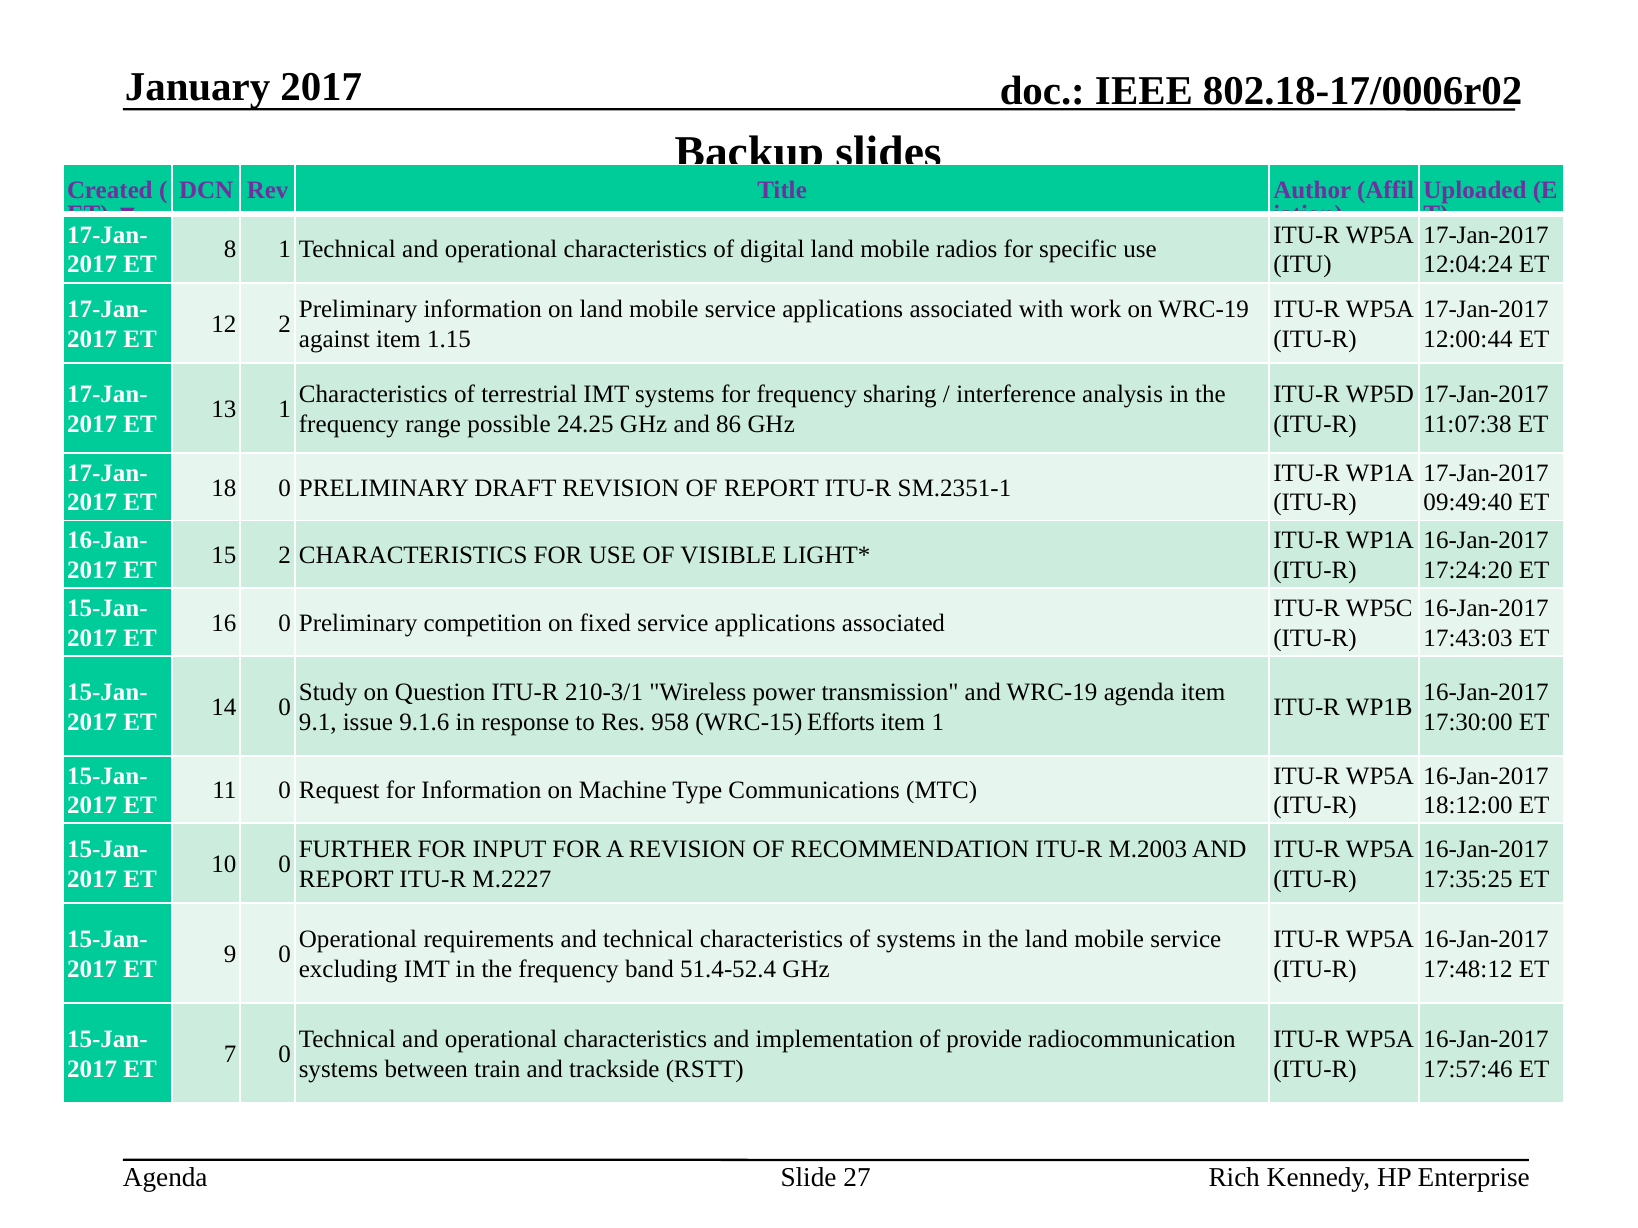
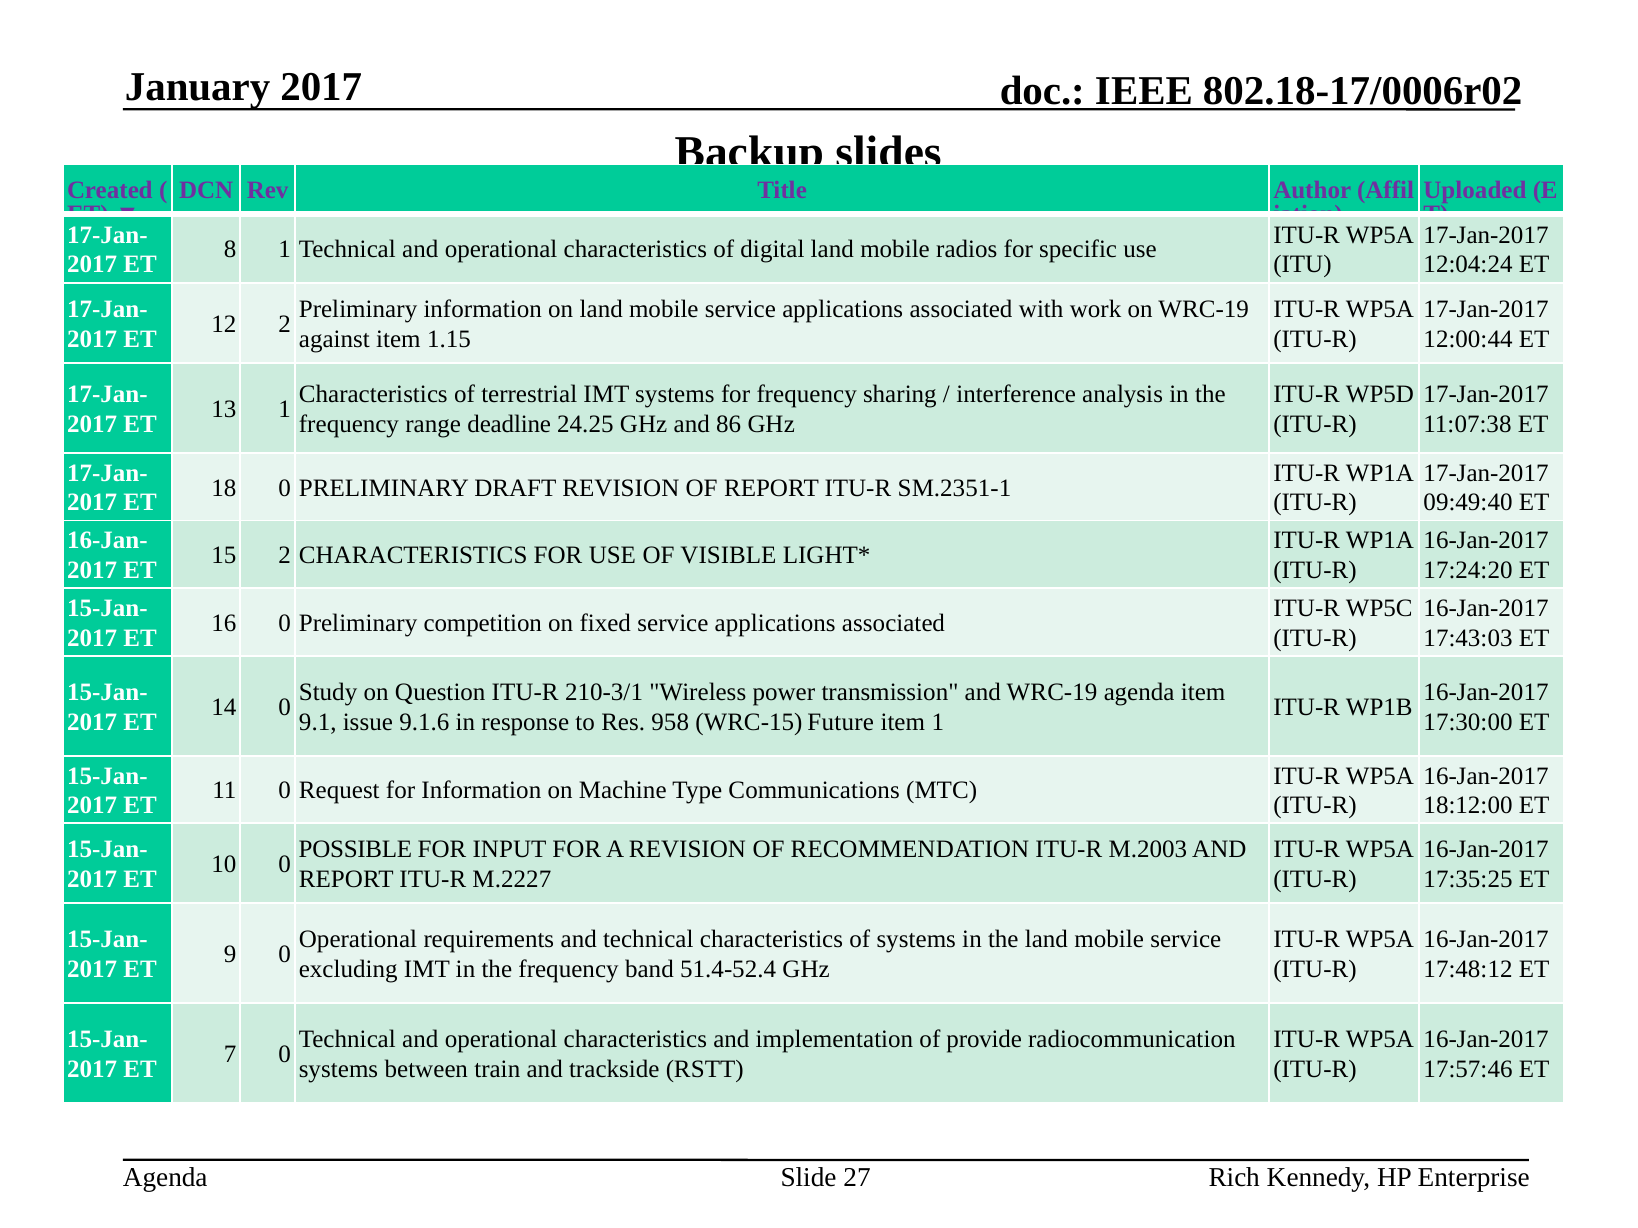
possible: possible -> deadline (509, 424)
Efforts: Efforts -> Future (841, 722)
FURTHER: FURTHER -> POSSIBLE (355, 850)
